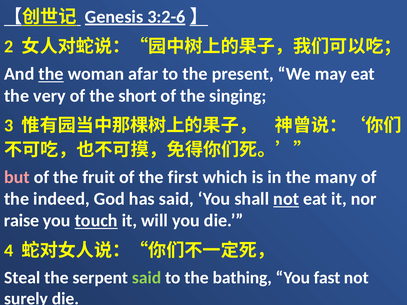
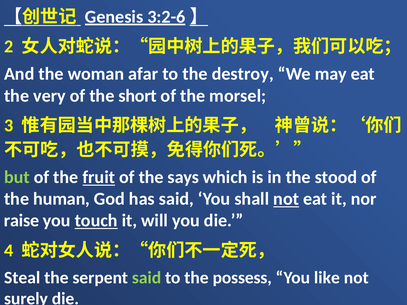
the underline: present -> none (51, 74)
present: present -> destroy (243, 74)
singing: singing -> morsel (238, 96)
but colour: pink -> light green (17, 177)
fruit underline: none -> present (99, 177)
first: first -> says (183, 177)
many: many -> stood (336, 177)
indeed: indeed -> human (62, 199)
bathing: bathing -> possess (242, 278)
fast: fast -> like (327, 278)
